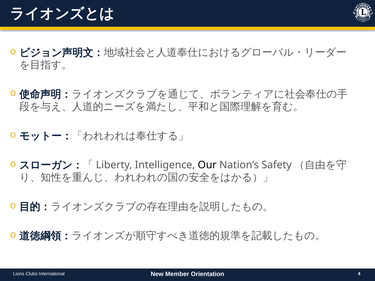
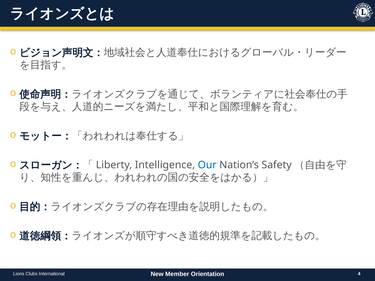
Our colour: black -> blue (207, 165)
